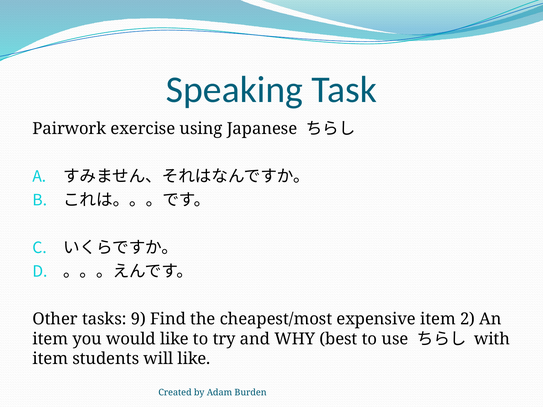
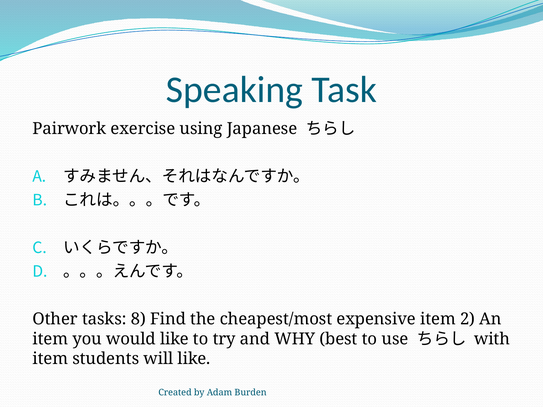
9: 9 -> 8 (138, 319)
